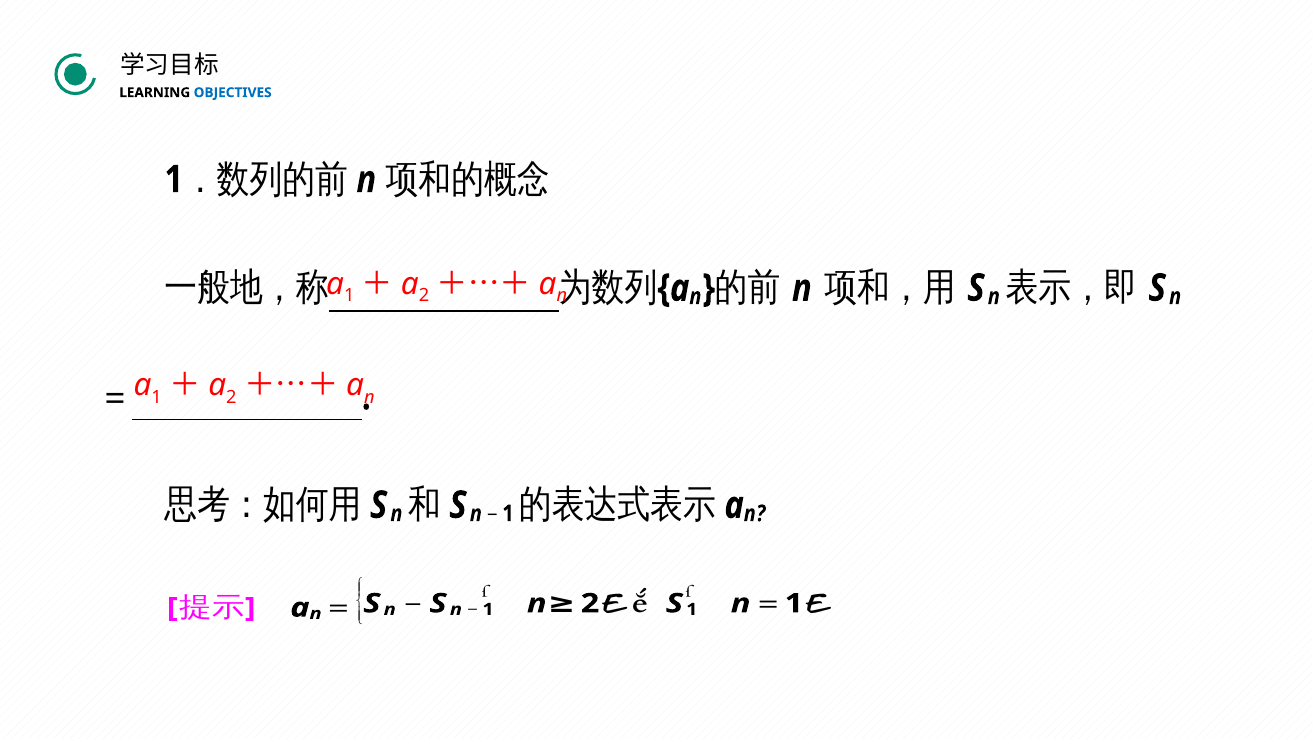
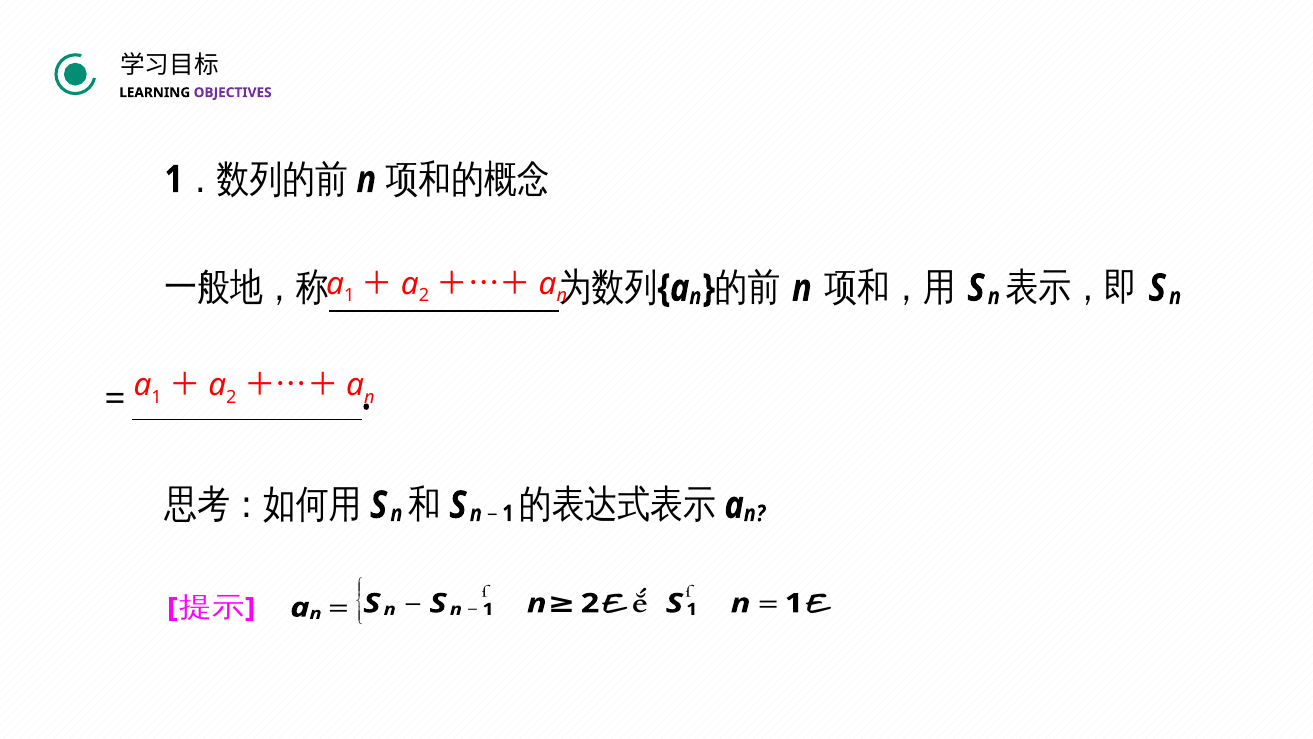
OBJECTIVES colour: blue -> purple (233, 93)
